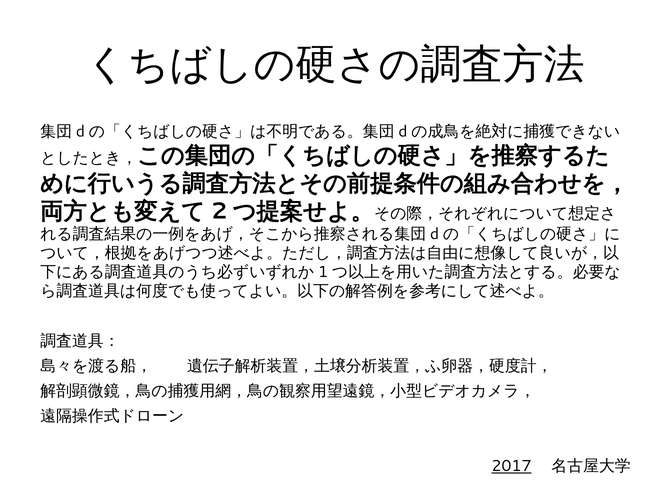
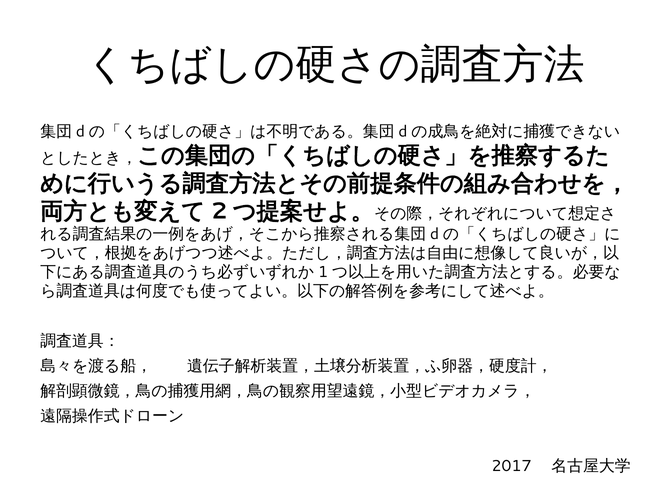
2017 underline: present -> none (511, 466)
